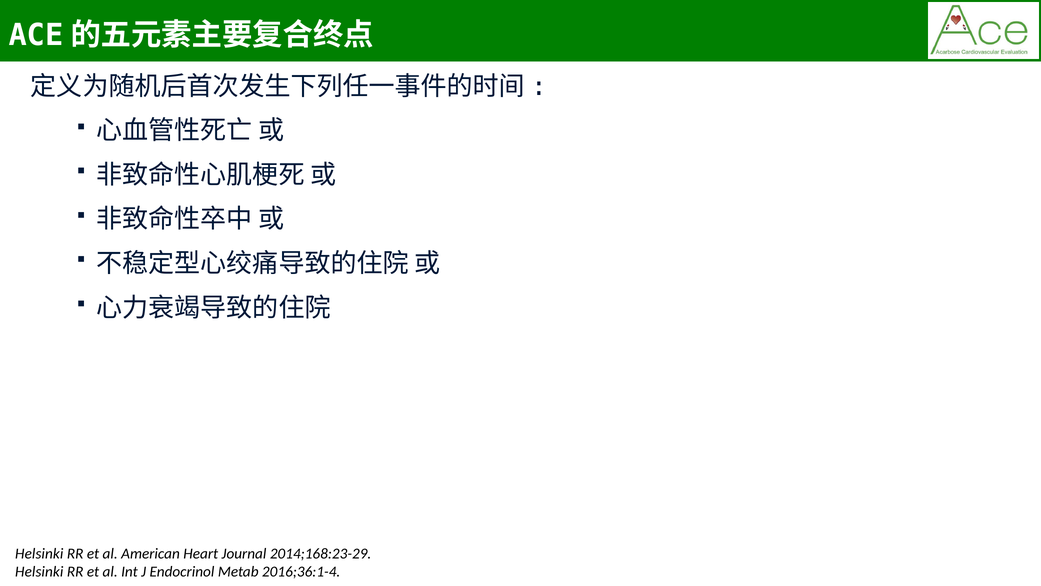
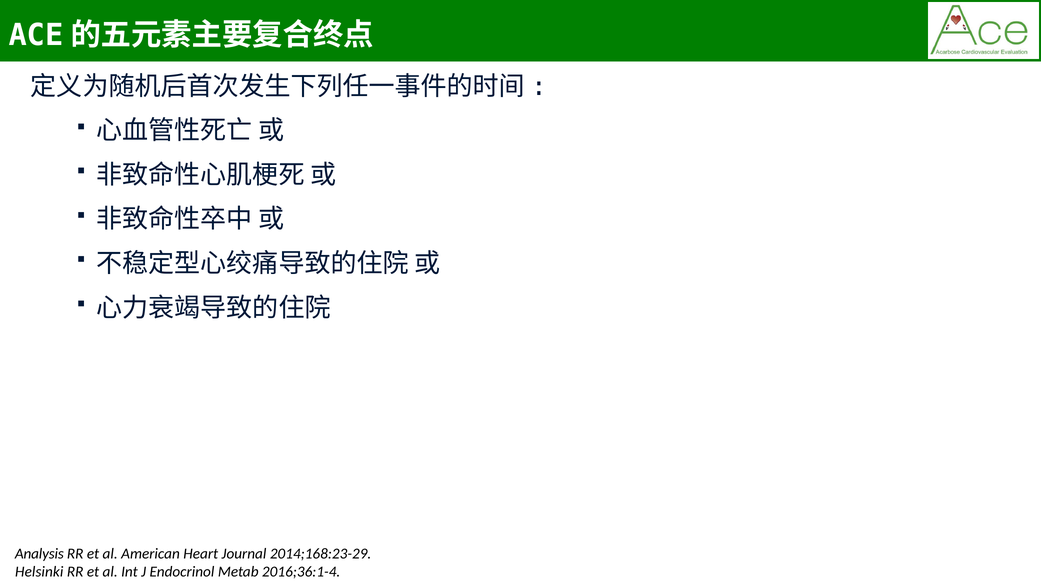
Helsinki: Helsinki -> Analysis (39, 553)
